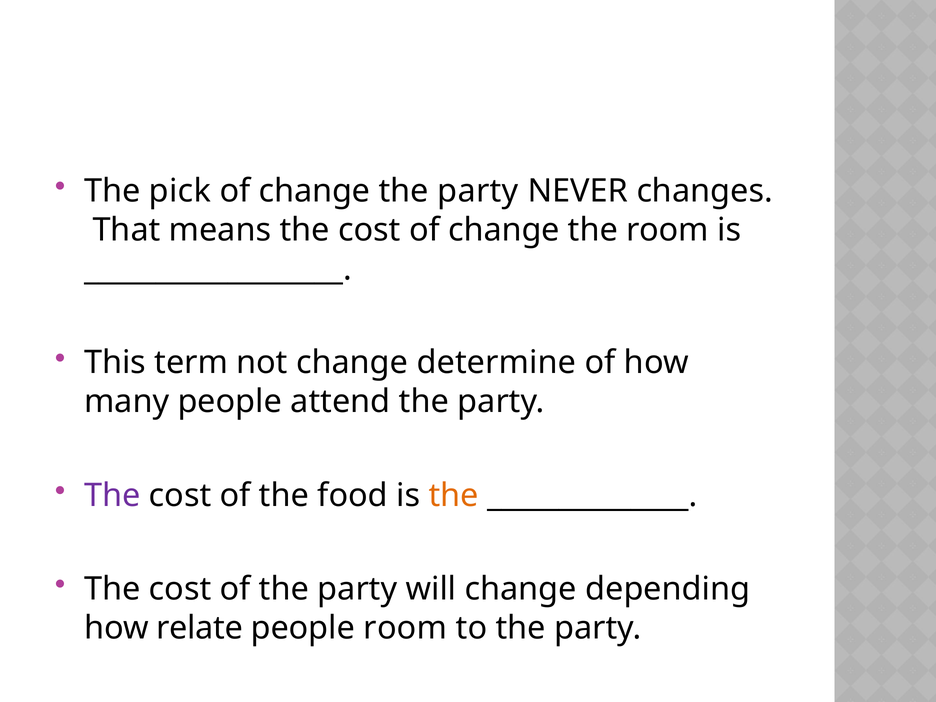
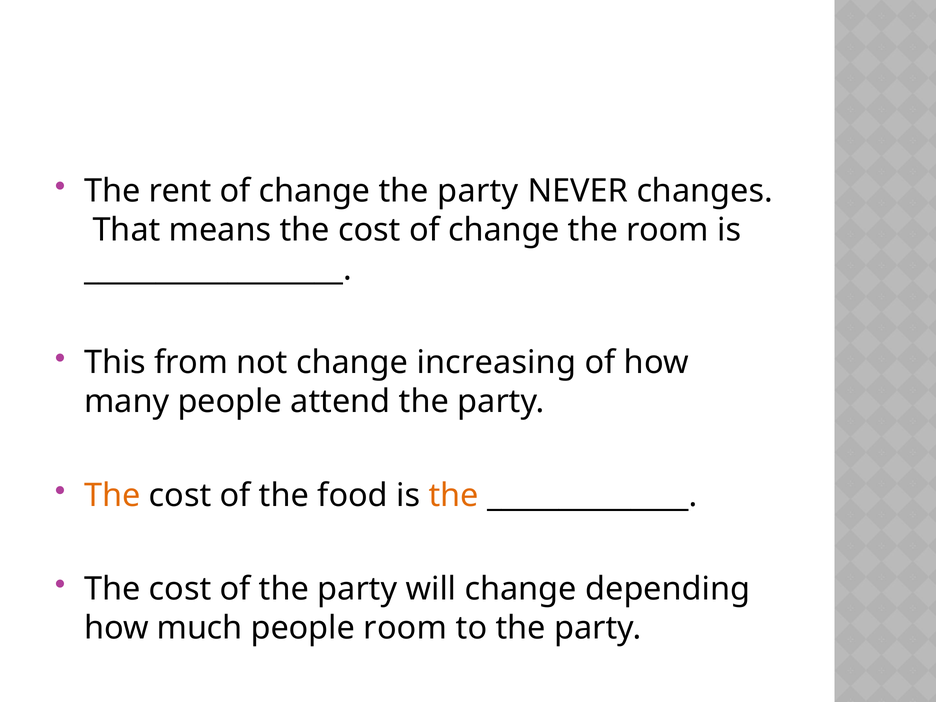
pick: pick -> rent (180, 191)
term: term -> from (191, 363)
determine: determine -> increasing (496, 363)
The colour: purple -> orange (112, 495)
relate: relate -> much (200, 628)
